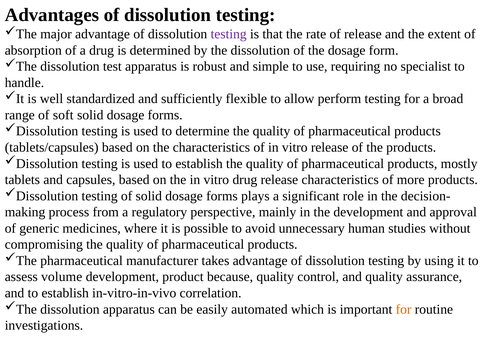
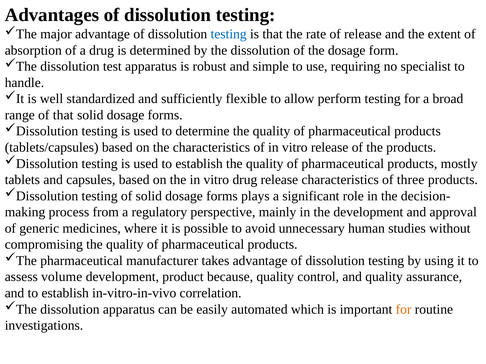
testing colour: purple -> blue (229, 34)
of soft: soft -> that (63, 115)
more: more -> three (411, 180)
